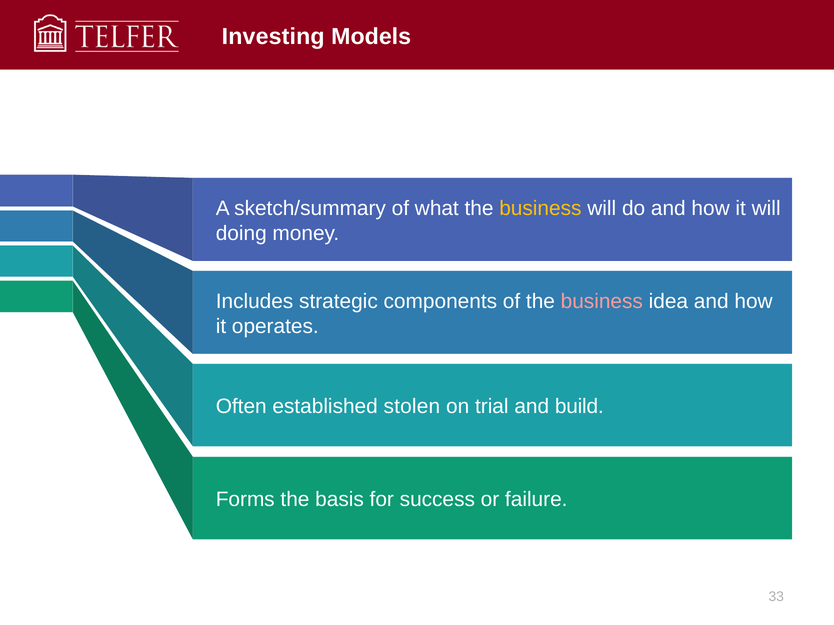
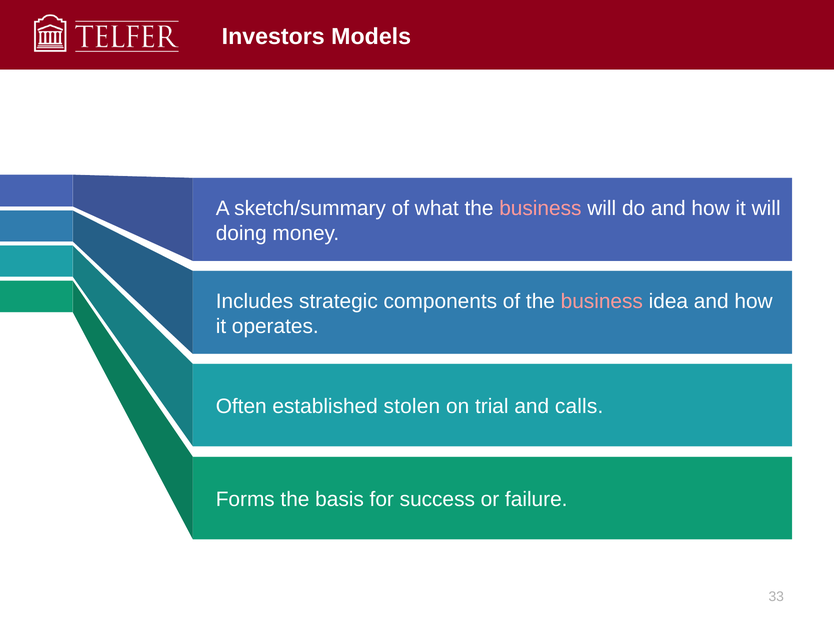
Investing: Investing -> Investors (273, 36)
business colour: yellow -> pink (540, 209)
build: build -> calls (579, 407)
